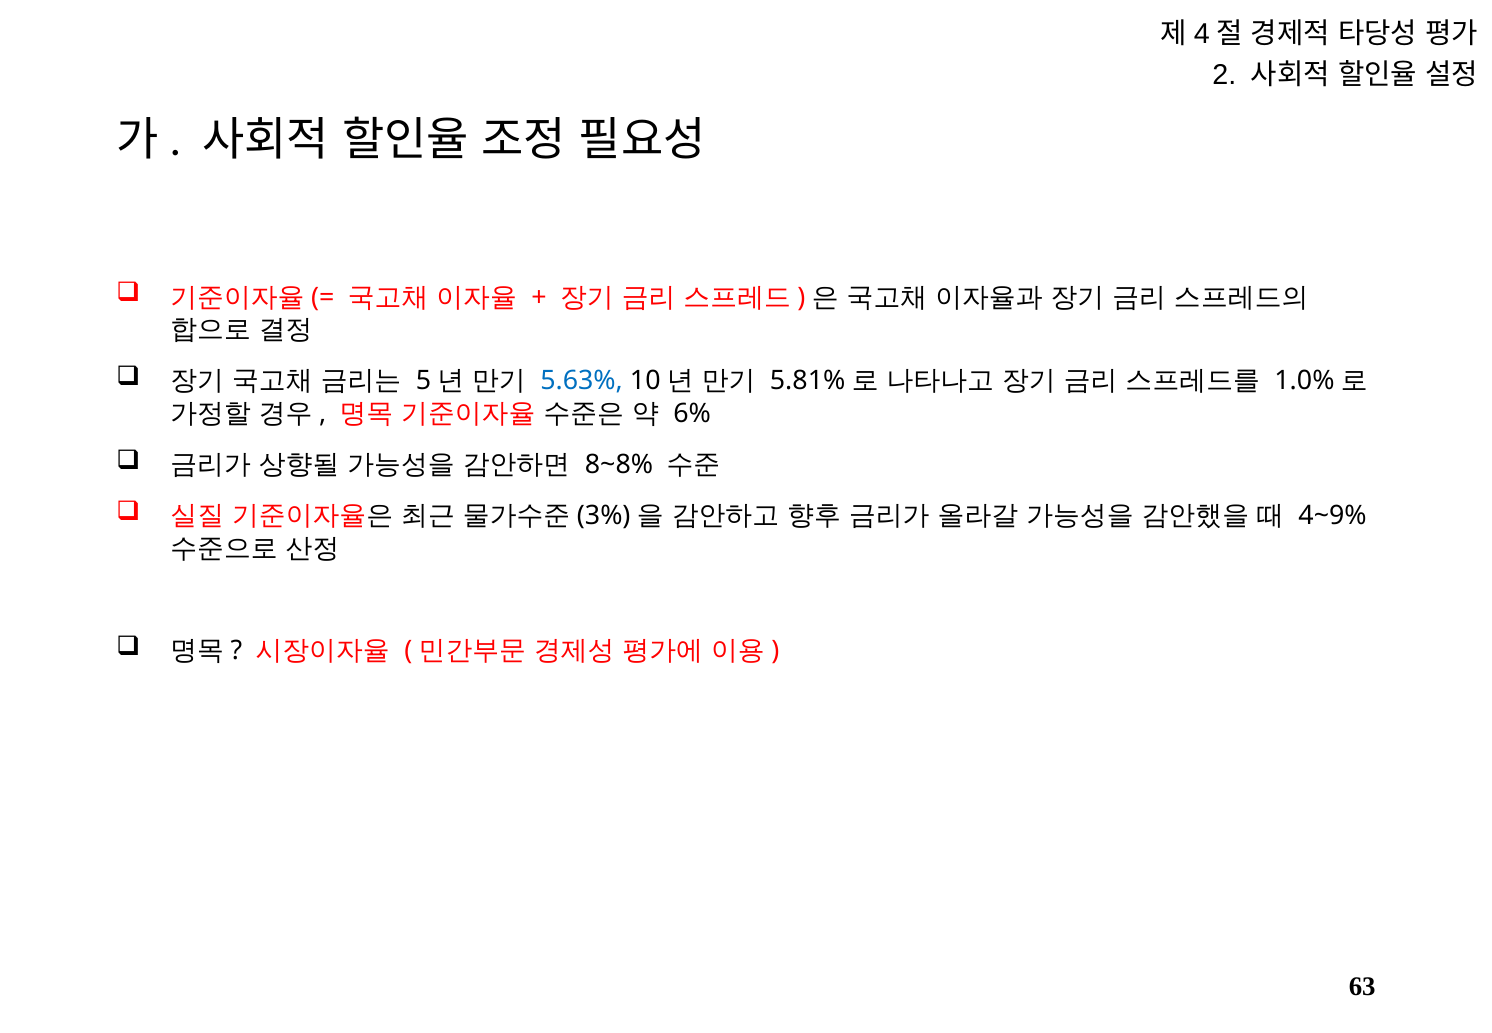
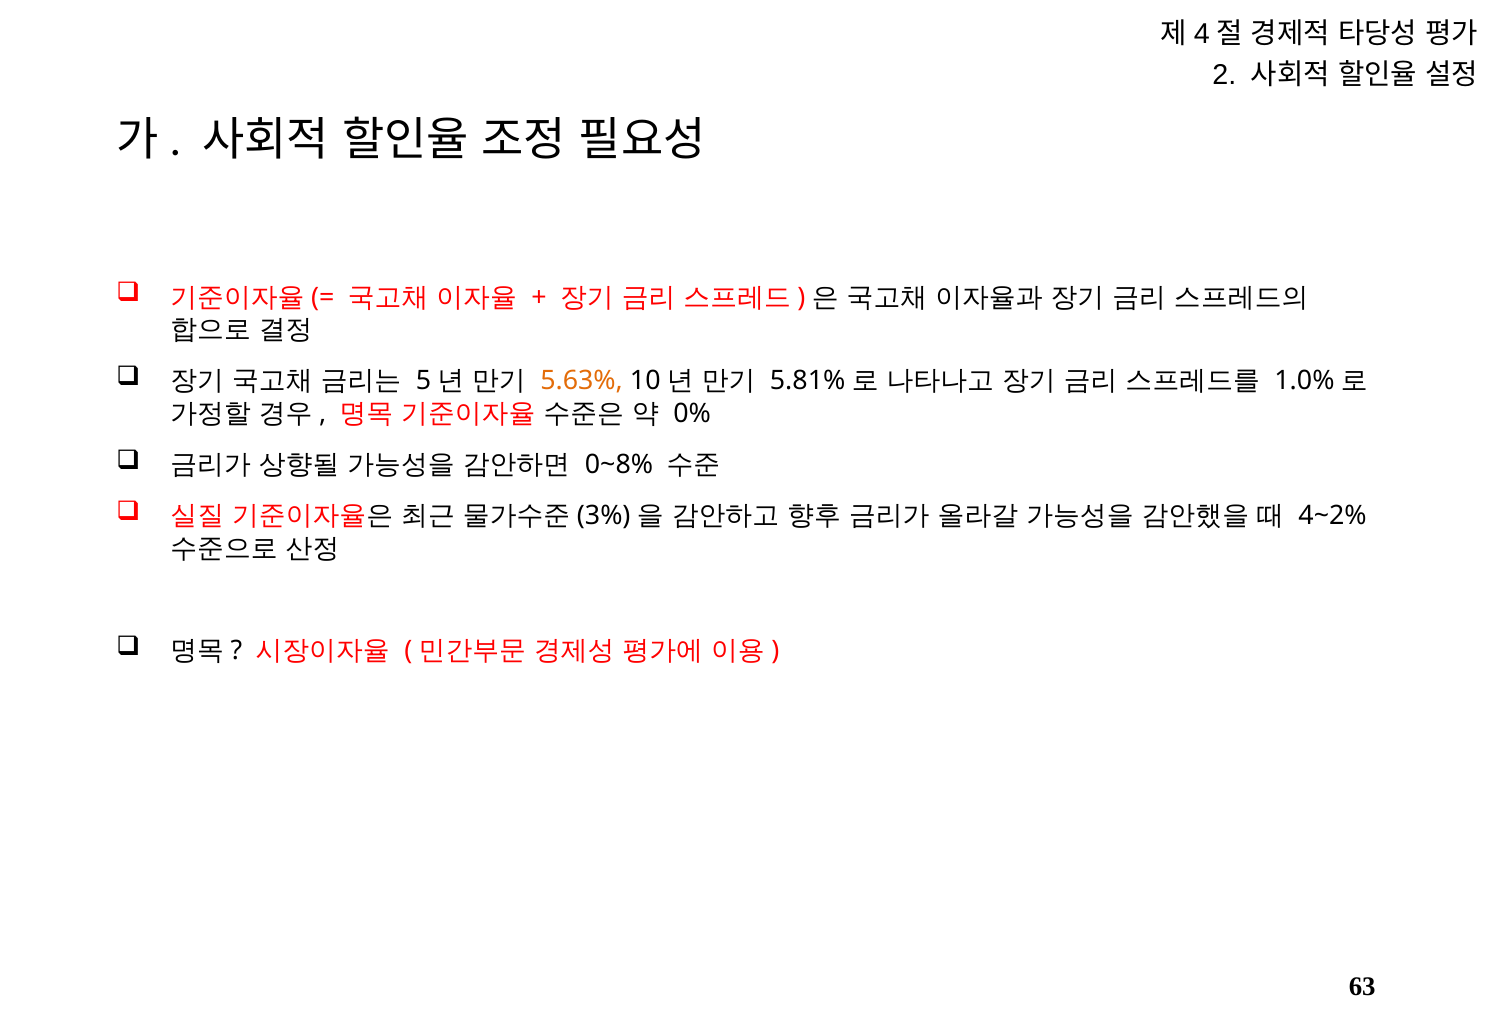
5.63% colour: blue -> orange (582, 381)
6%: 6% -> 0% (692, 413)
8~8%: 8~8% -> 0~8% (619, 465)
4~9%: 4~9% -> 4~2% (1333, 516)
